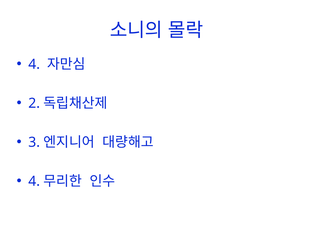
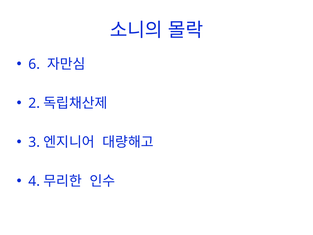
4: 4 -> 6 (34, 64)
